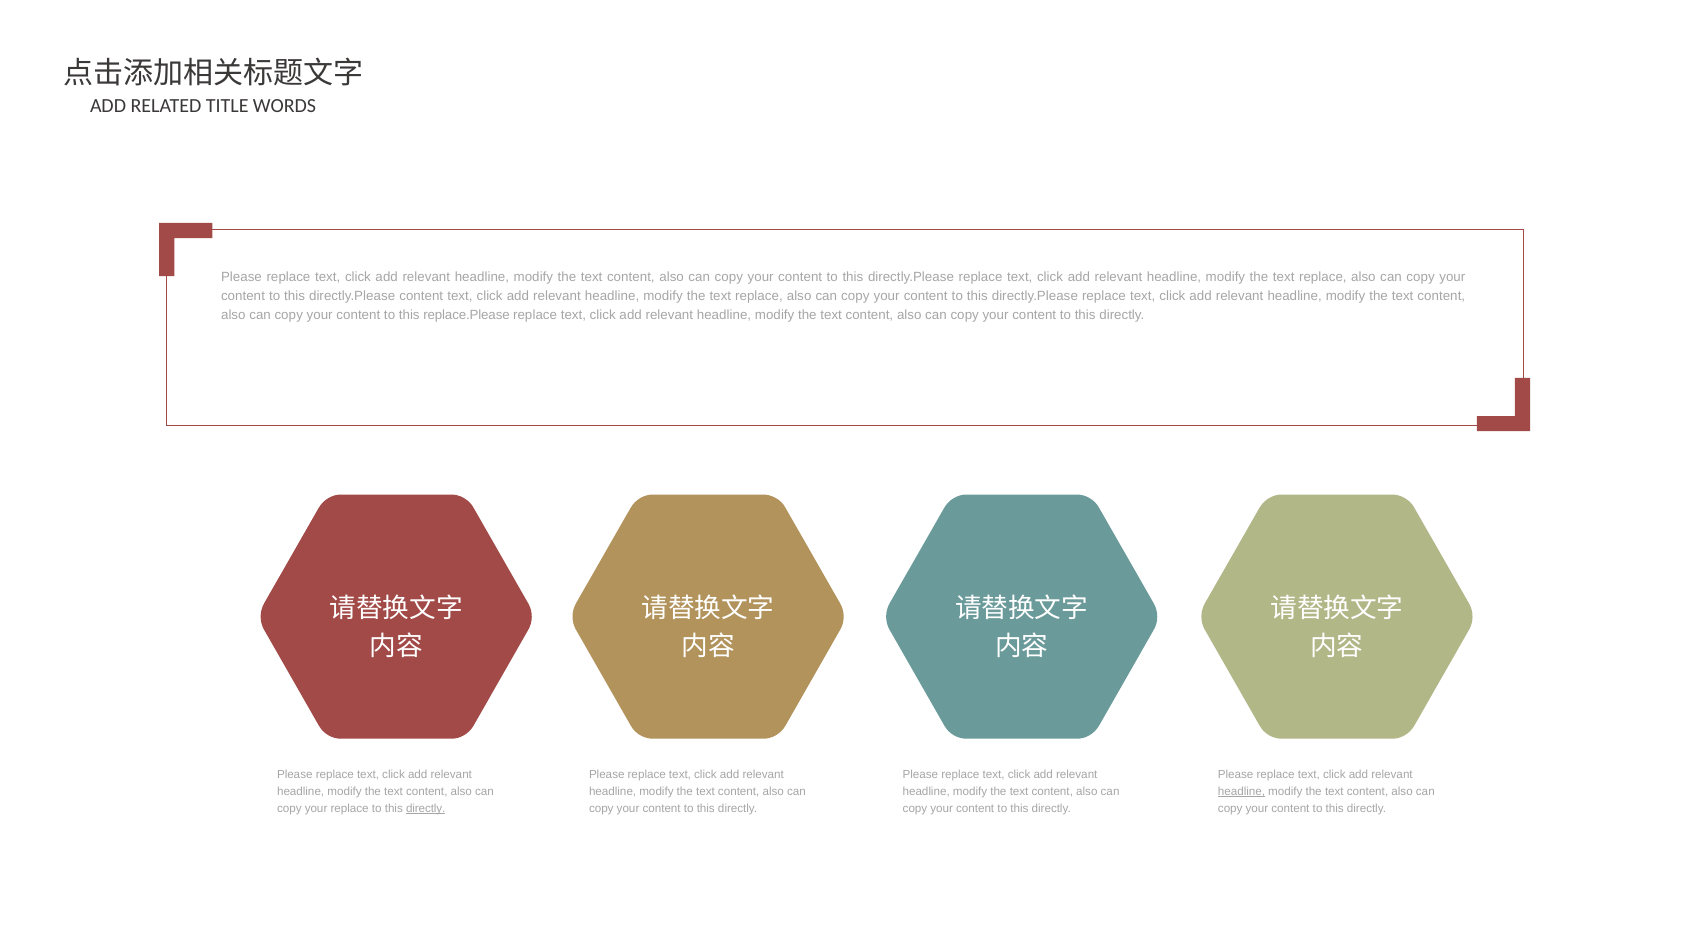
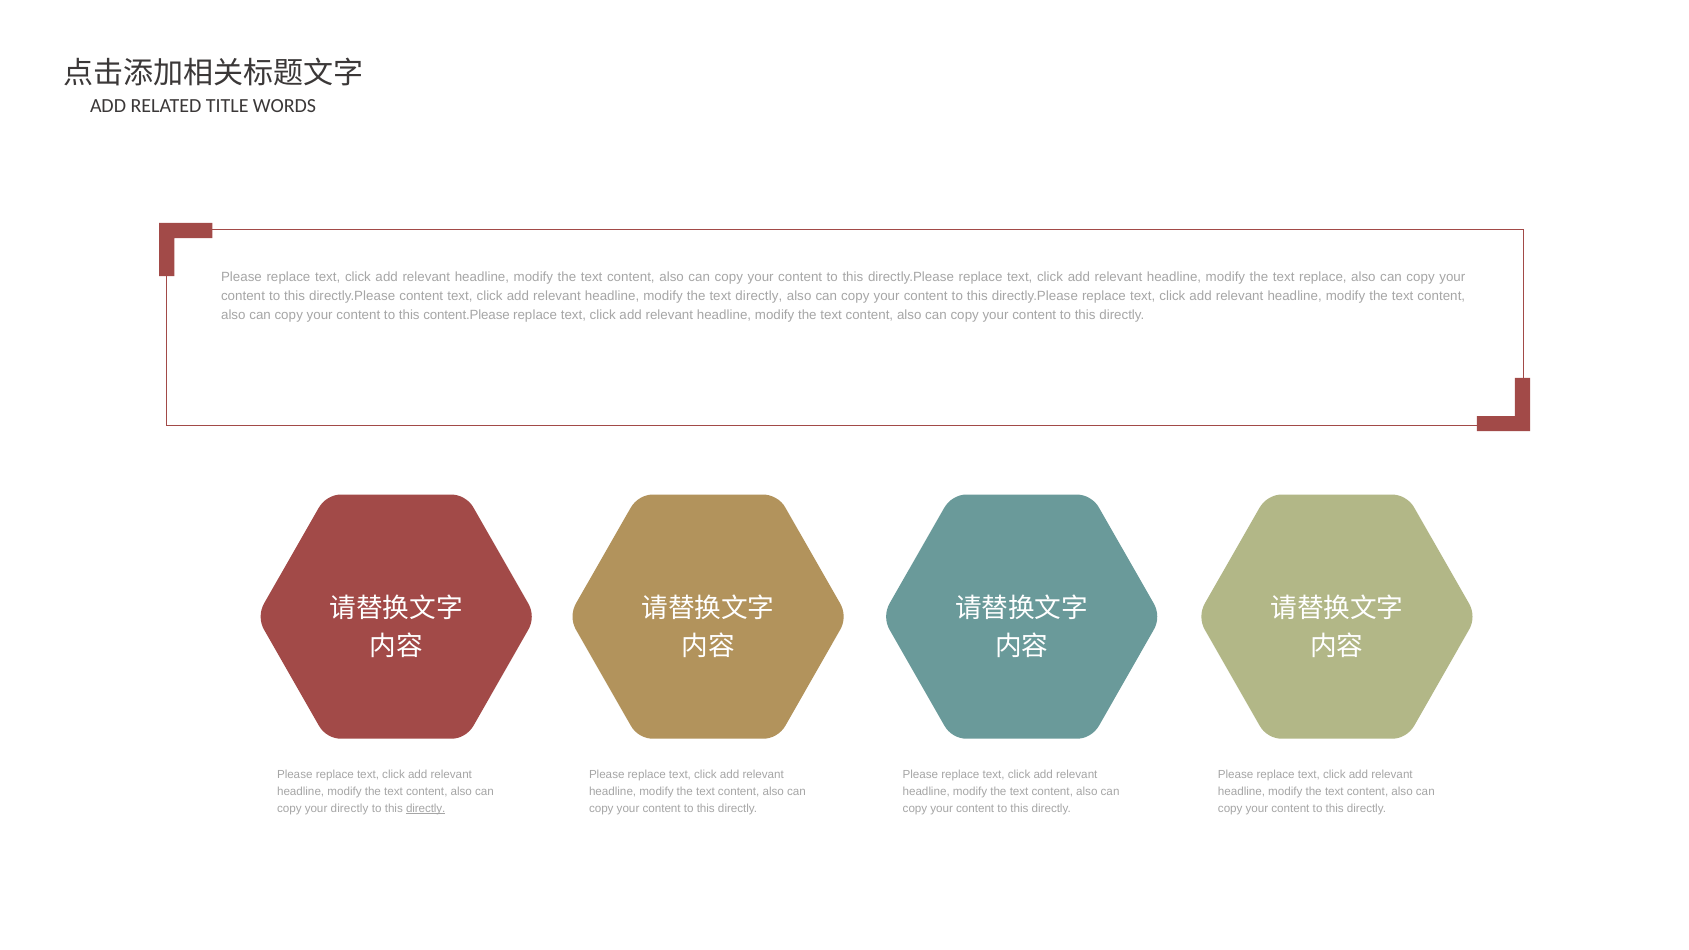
replace: replace -> directly (759, 296)
replace.Please: replace.Please -> content.Please (467, 315)
headline underline: present -> none (1241, 792)
your replace: replace -> directly (350, 809)
